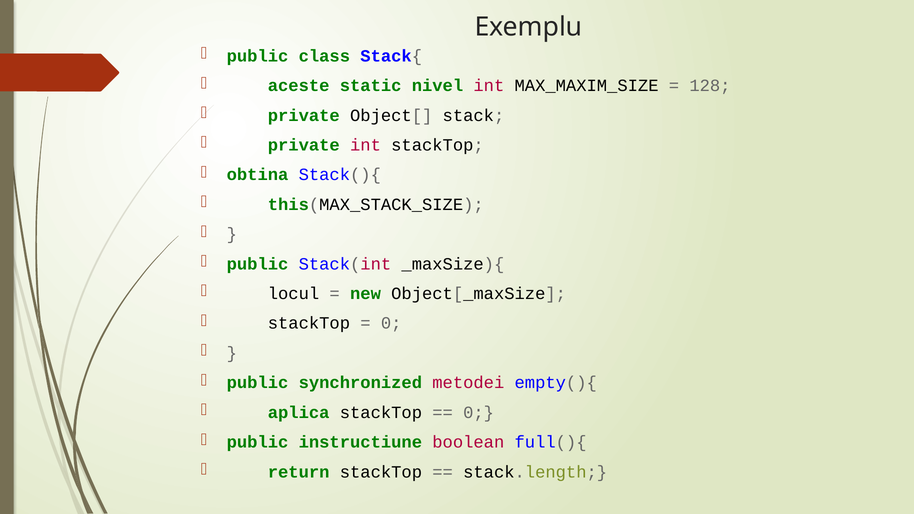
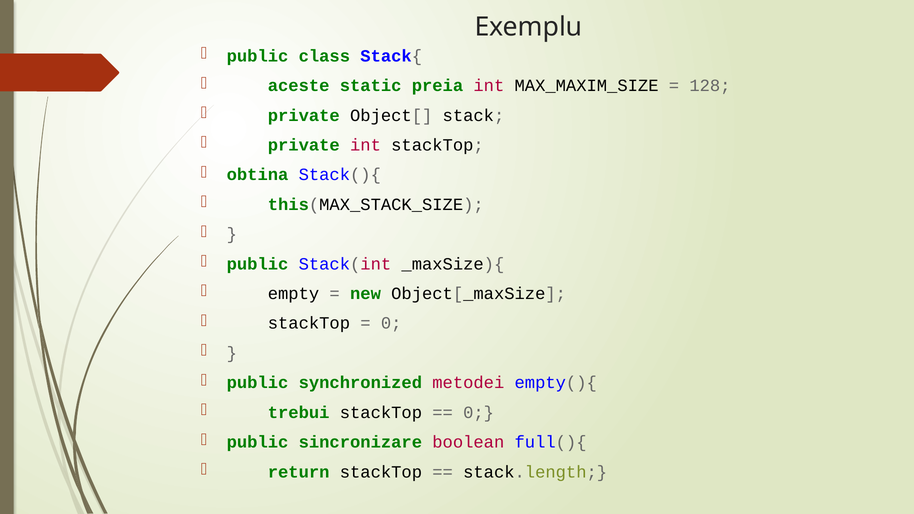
nivel: nivel -> preia (437, 86)
locul: locul -> empty (294, 294)
aplica: aplica -> trebui (299, 413)
instructiune: instructiune -> sincronizare (360, 442)
